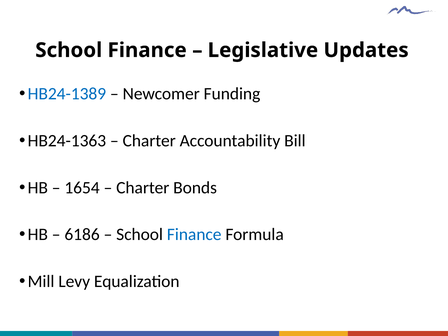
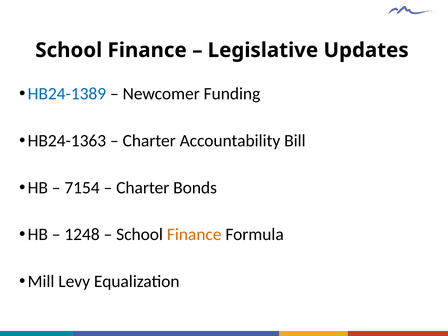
1654: 1654 -> 7154 (82, 188)
6186: 6186 -> 1248 (82, 235)
Finance colour: blue -> orange (194, 235)
